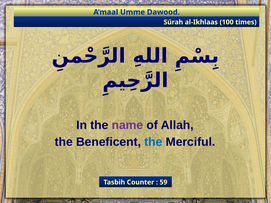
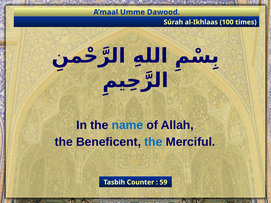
name colour: purple -> blue (127, 125)
